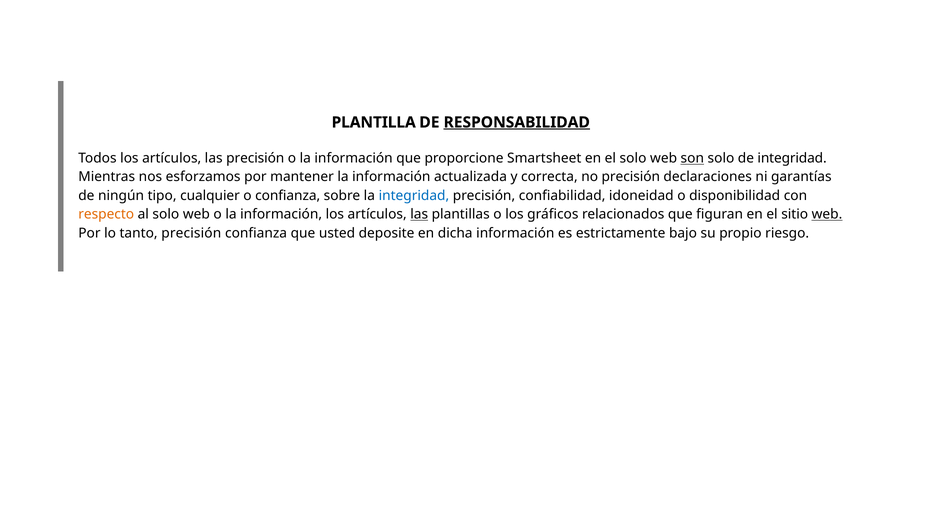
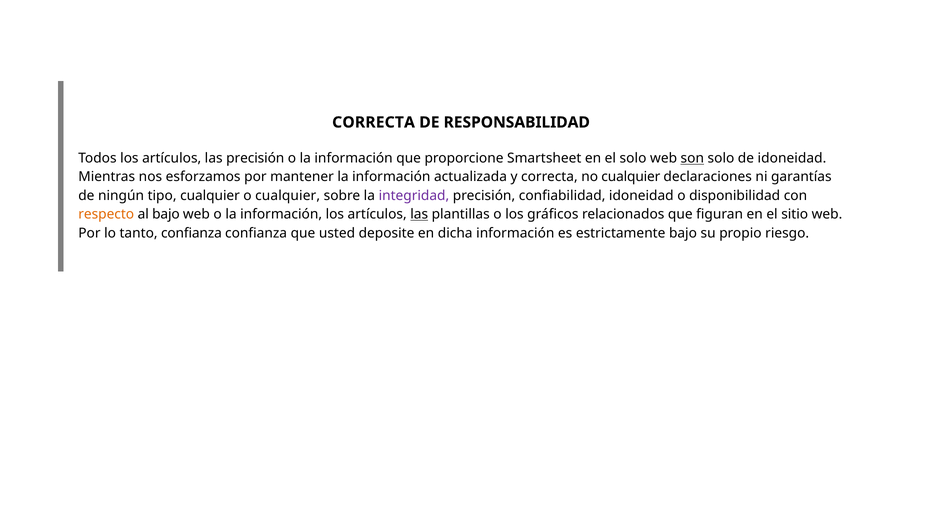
PLANTILLA: PLANTILLA -> CORRECTA (374, 122)
RESPONSABILIDAD underline: present -> none (517, 122)
de integridad: integridad -> idoneidad (792, 158)
no precisión: precisión -> cualquier (631, 177)
o confianza: confianza -> cualquier (288, 196)
integridad colour: blue -> purple (414, 196)
al solo: solo -> bajo (166, 214)
web underline: present -> none (827, 214)
tanto precisión: precisión -> confianza (191, 233)
